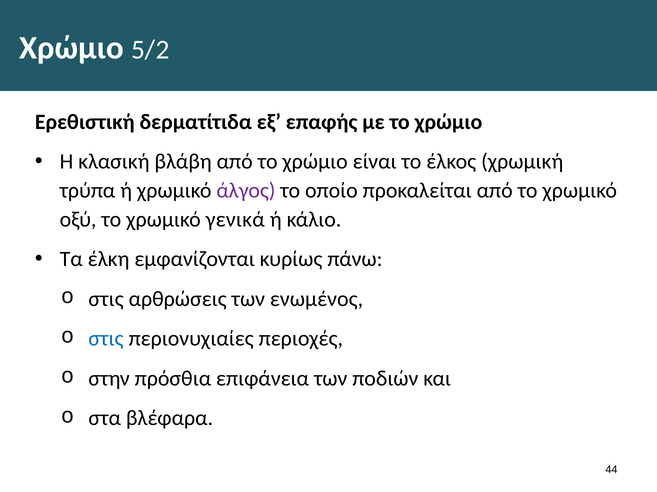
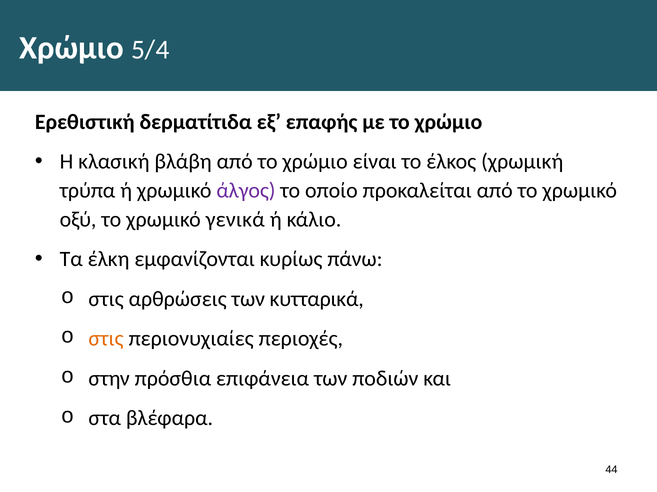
5/2: 5/2 -> 5/4 (150, 50)
ενωμένος: ενωμένος -> κυτταρικά (317, 299)
στις colour: blue -> orange (106, 339)
